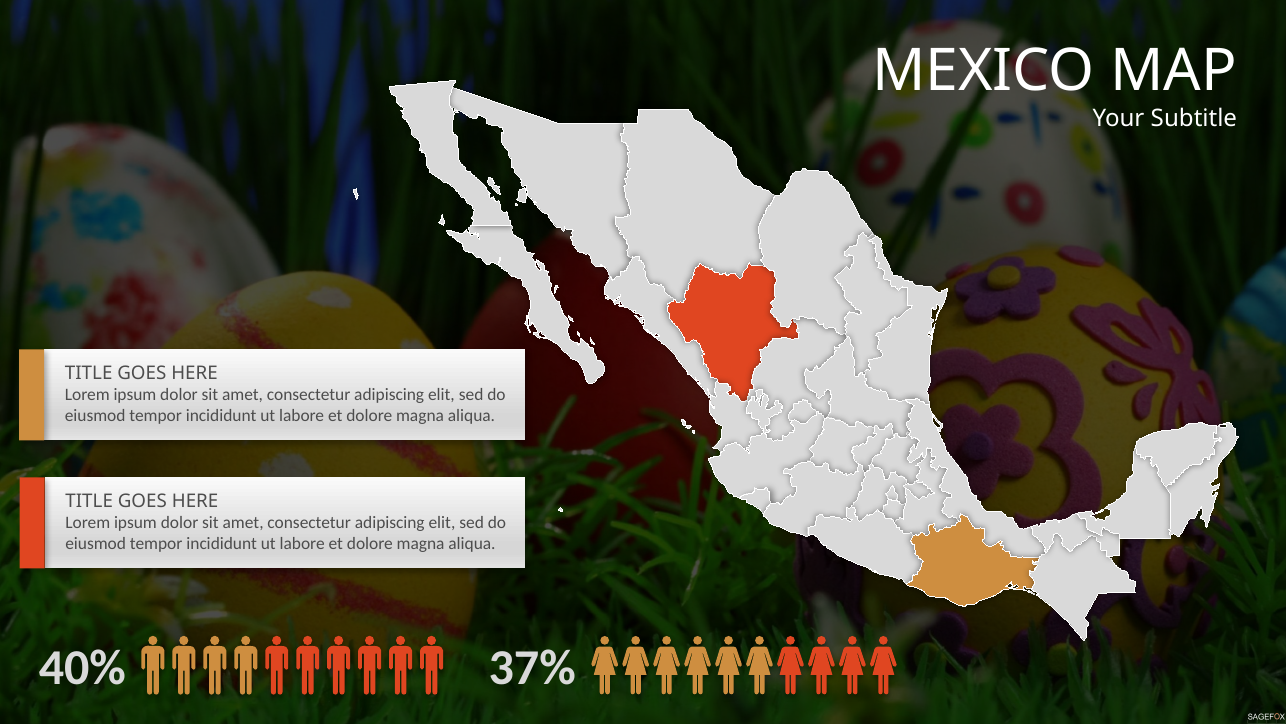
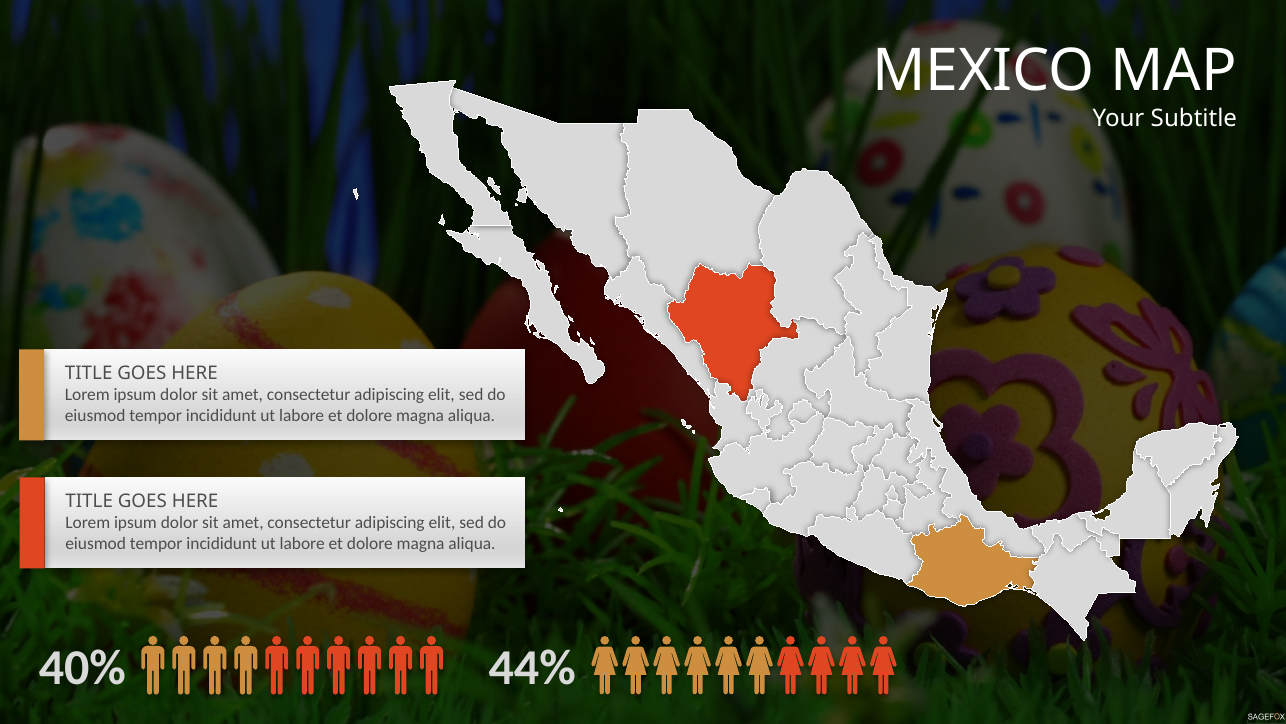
37%: 37% -> 44% (532, 668)
